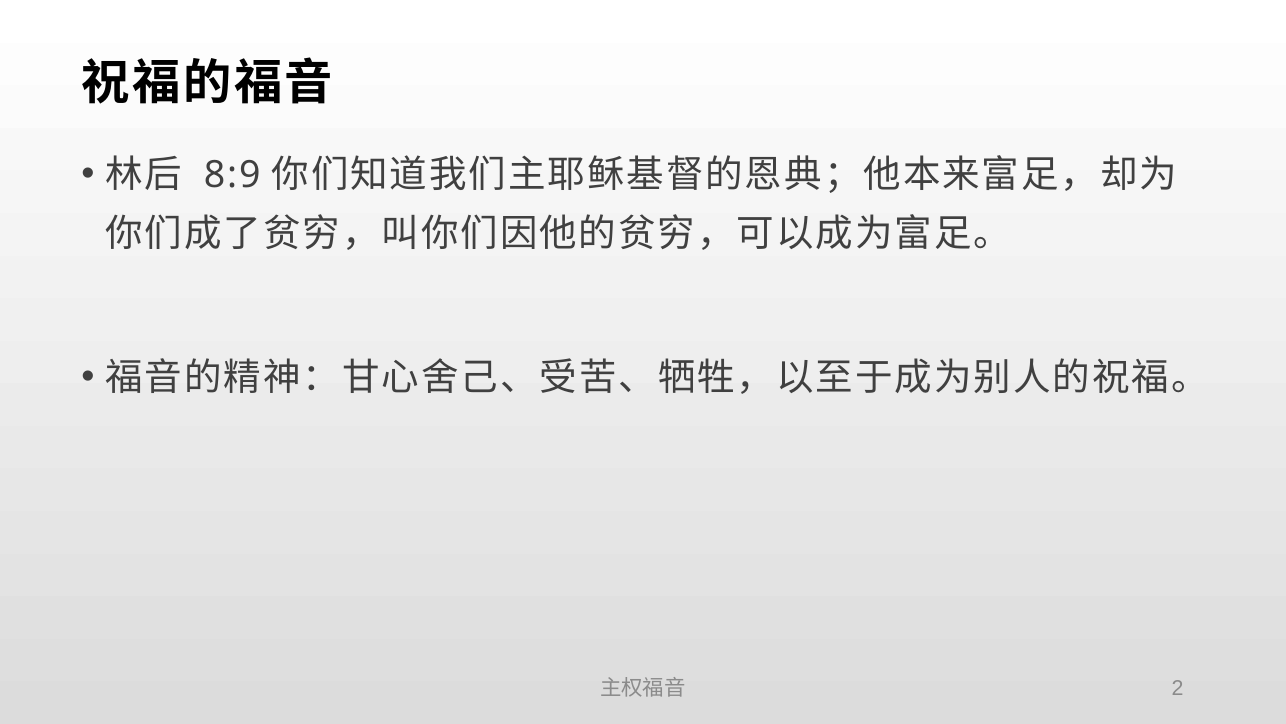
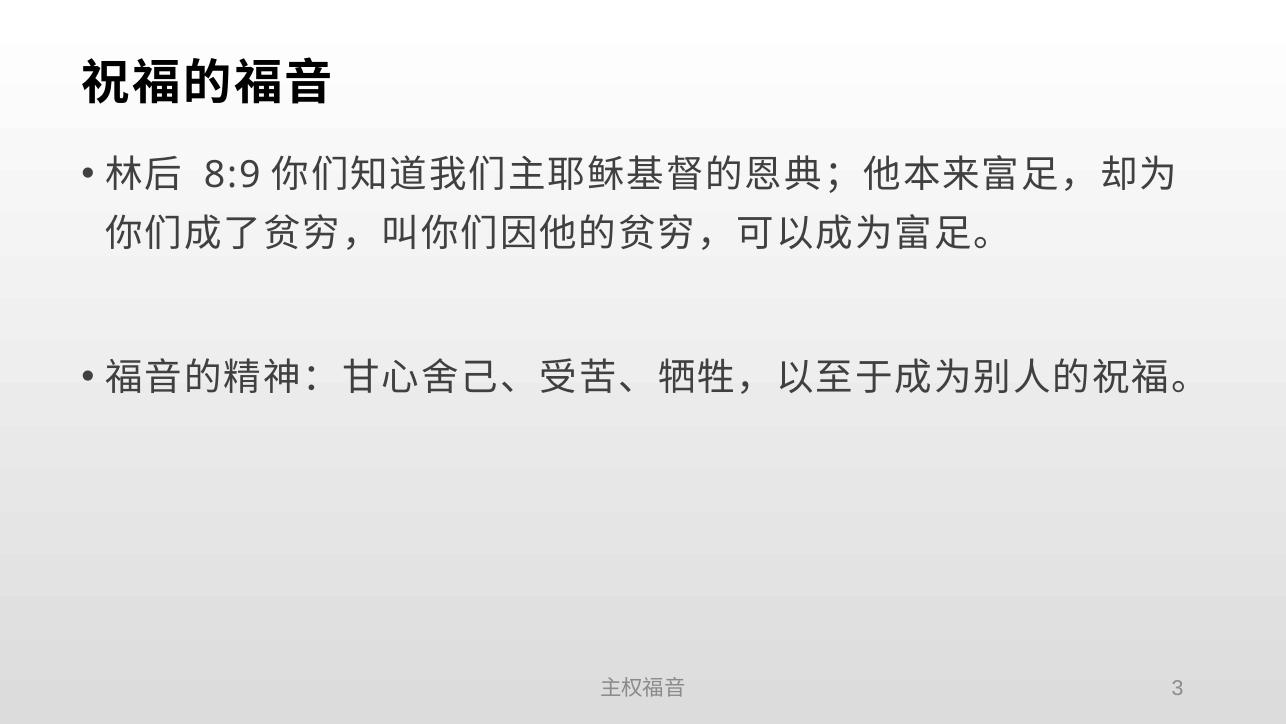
2: 2 -> 3 (1178, 688)
